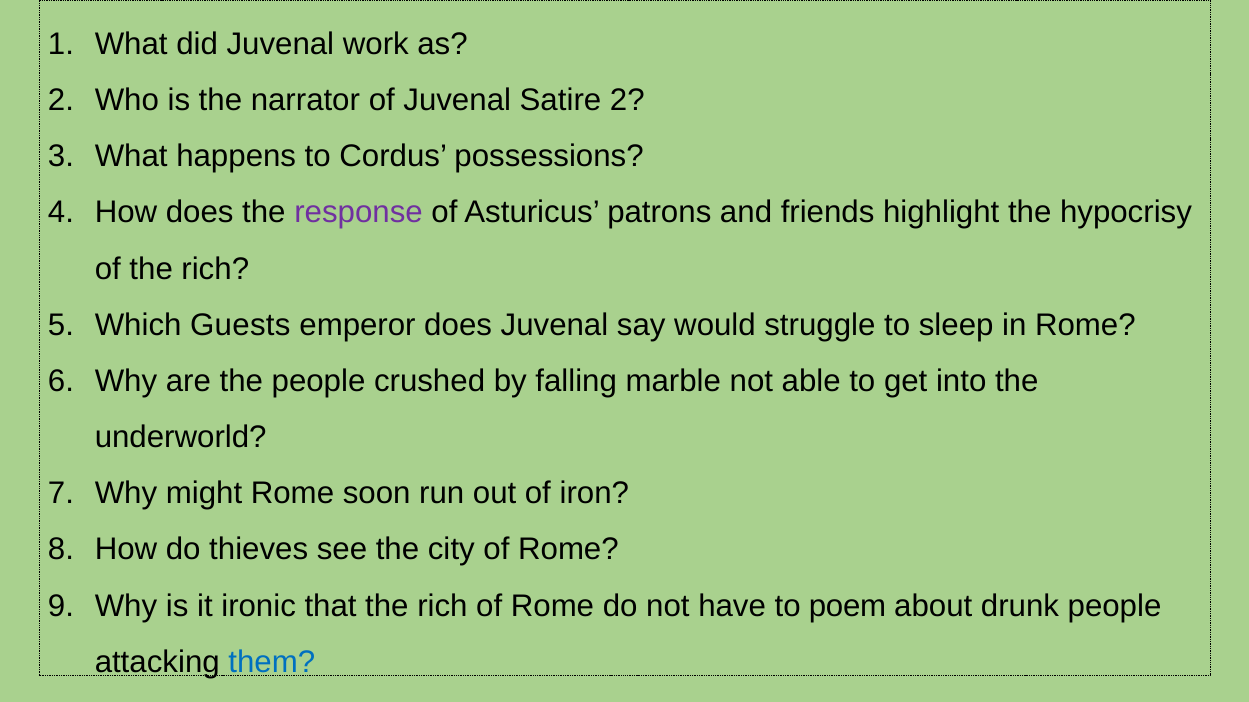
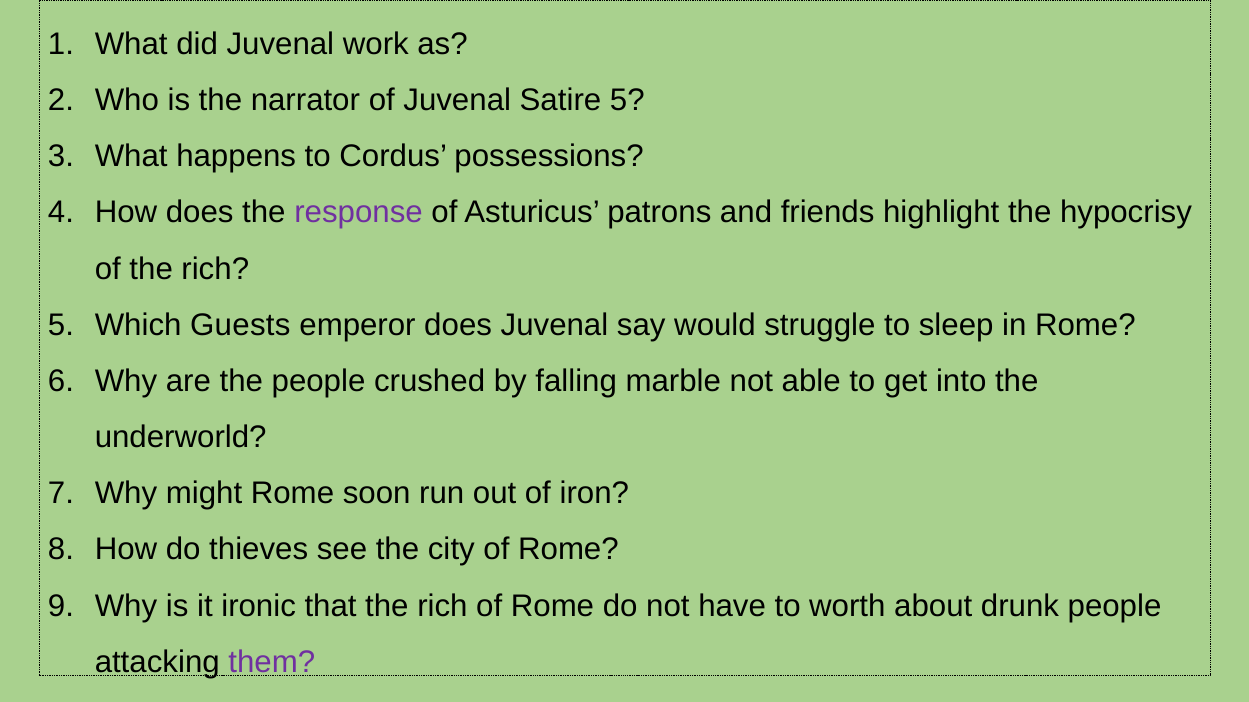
Satire 2: 2 -> 5 (627, 100)
poem: poem -> worth (847, 606)
them colour: blue -> purple (272, 662)
